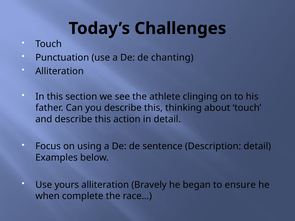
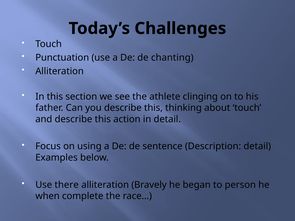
yours: yours -> there (67, 185)
ensure: ensure -> person (240, 185)
